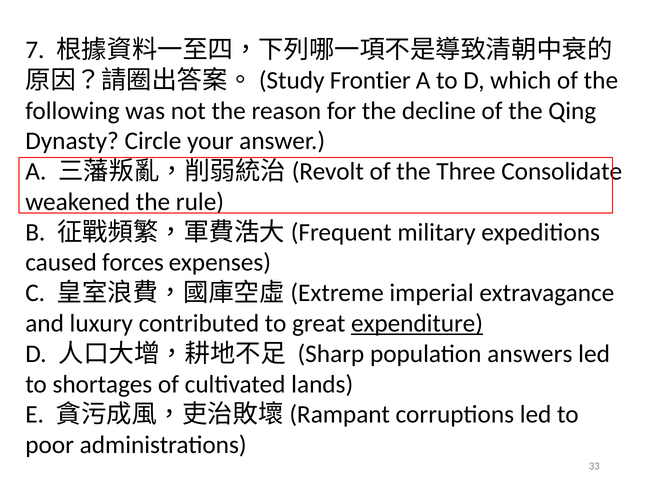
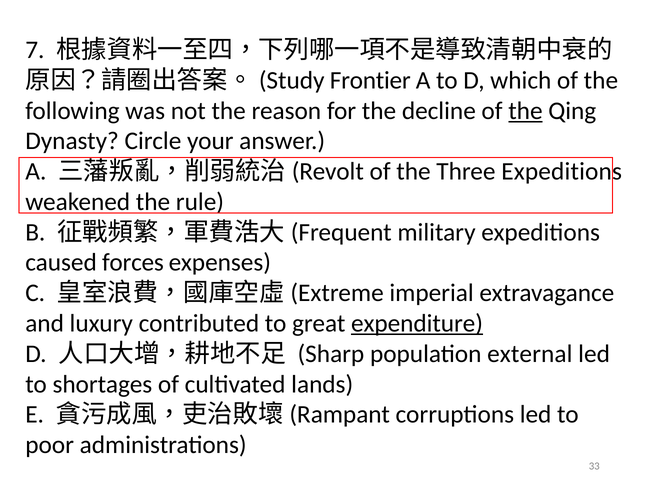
the underline: none -> present (525, 111)
Three Consolidate: Consolidate -> Expeditions (562, 172)
answers: answers -> external (530, 354)
